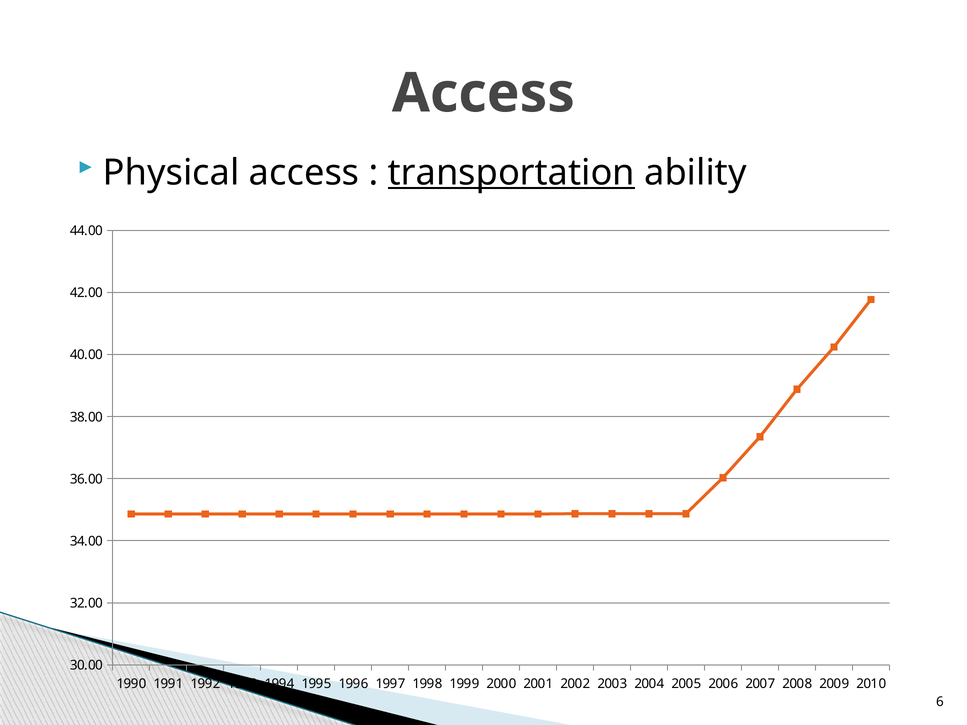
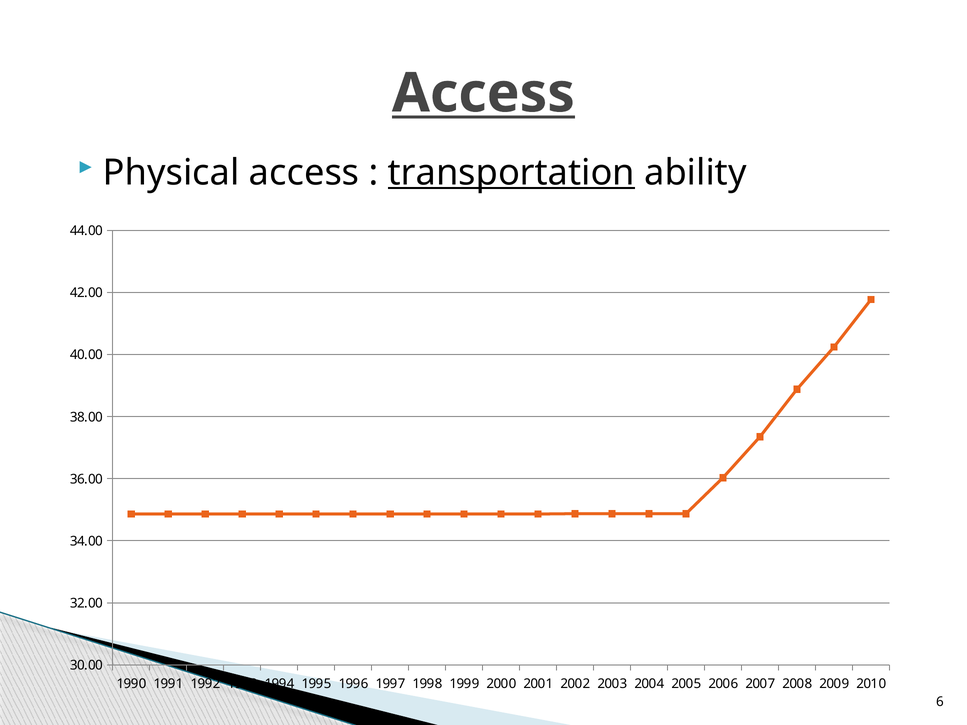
Access underline: none -> present (483, 93)
